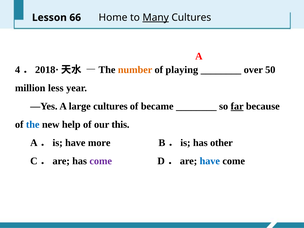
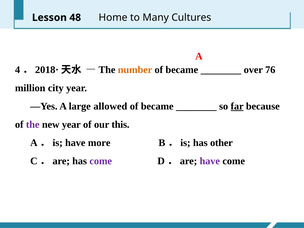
66: 66 -> 48 (75, 18)
Many underline: present -> none (156, 18)
playing: playing -> became (182, 70)
50: 50 -> 76 (270, 70)
less: less -> city (56, 88)
large cultures: cultures -> allowed (110, 106)
the colour: blue -> purple (33, 125)
new help: help -> year (71, 125)
have colour: blue -> purple (210, 161)
